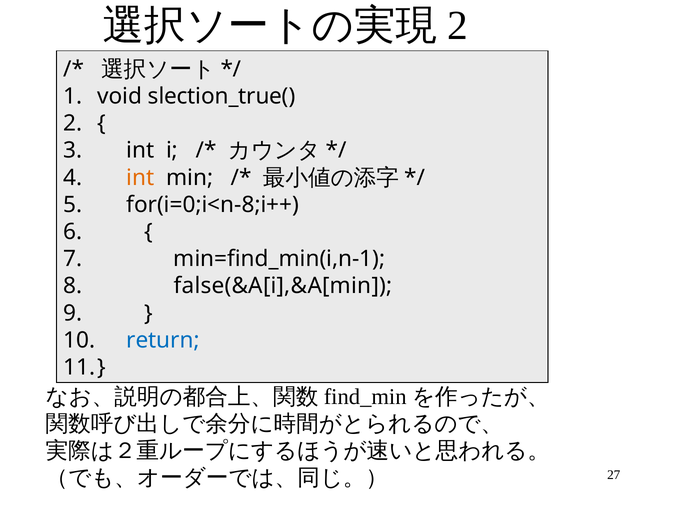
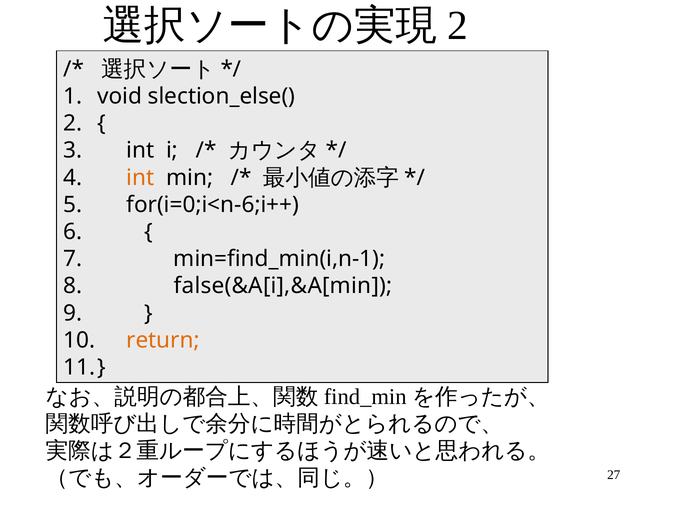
slection_true(: slection_true( -> slection_else( (222, 96)
for(i=0;i<n-8;i++: for(i=0;i<n-8;i++ -> for(i=0;i<n-6;i++ (213, 205)
return colour: blue -> orange (163, 341)
